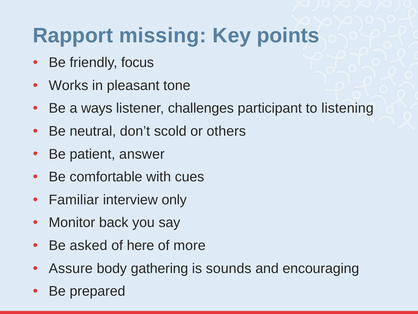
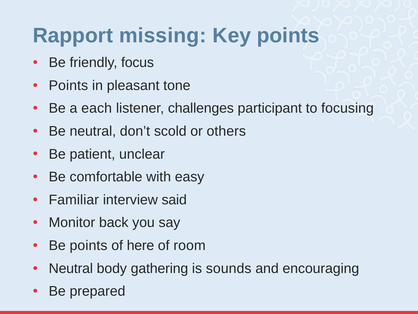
Works: Works -> Points (68, 85)
ways: ways -> each (97, 108)
listening: listening -> focusing (348, 108)
answer: answer -> unclear (142, 154)
cues: cues -> easy (190, 177)
only: only -> said (174, 200)
Be asked: asked -> points (89, 245)
more: more -> room (190, 245)
Assure: Assure -> Neutral (71, 268)
